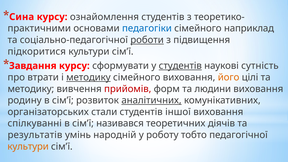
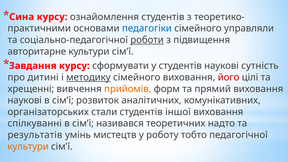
наприклад: наприклад -> управляли (249, 28)
підкоритися: підкоритися -> авторитарне (37, 51)
студентів underline: present -> none (180, 66)
втрати: втрати -> дитині (43, 77)
його colour: orange -> red (229, 77)
методику: методику -> хрещенні (31, 89)
прийомів colour: red -> orange (128, 89)
людини: людини -> прямий (213, 89)
родину: родину -> наукові (25, 100)
аналітичних underline: present -> none (151, 100)
діячів: діячів -> надто (221, 123)
народній: народній -> мистецтв (115, 135)
